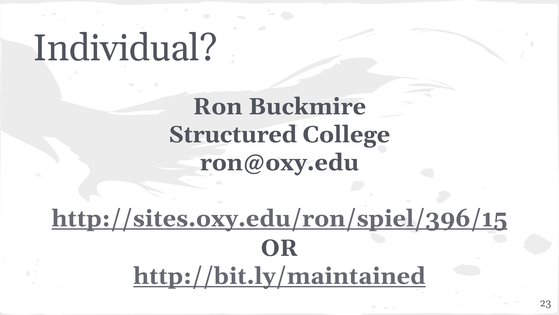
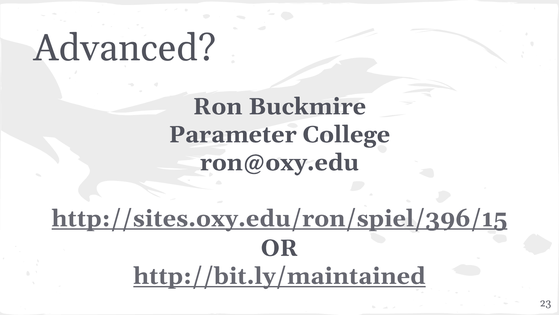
Individual: Individual -> Advanced (125, 48)
Structured: Structured -> Parameter (233, 134)
